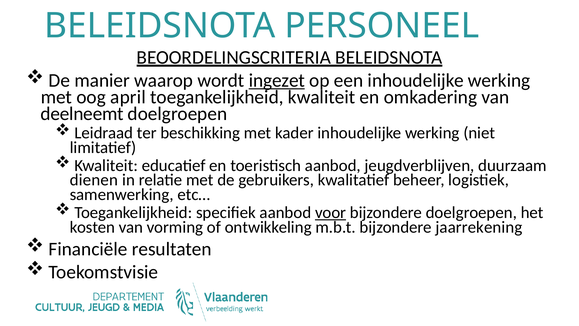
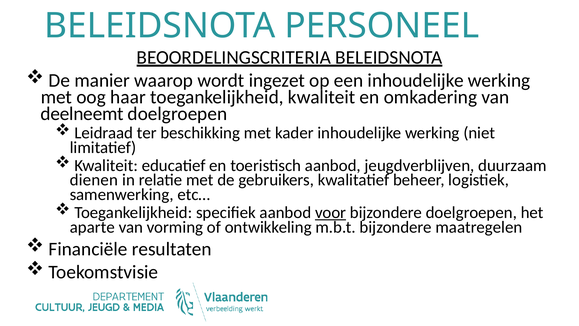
ingezet underline: present -> none (277, 80)
april: april -> haar (128, 97)
kosten: kosten -> aparte (92, 227)
jaarrekening: jaarrekening -> maatregelen (479, 227)
